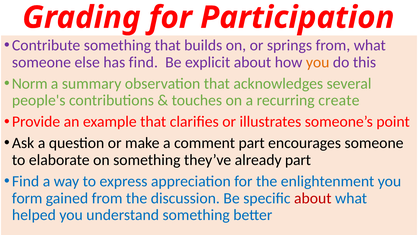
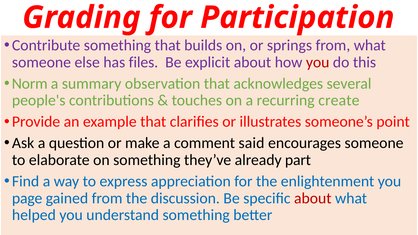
has find: find -> files (143, 62)
you colour: orange -> red (318, 62)
comment part: part -> said (252, 143)
form: form -> page (27, 198)
